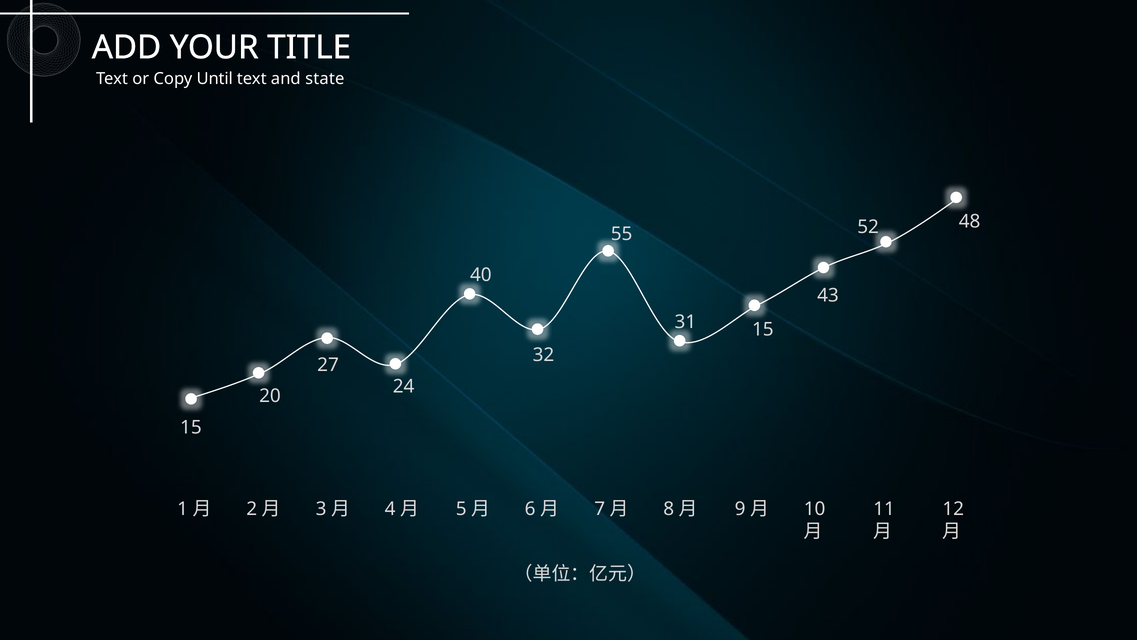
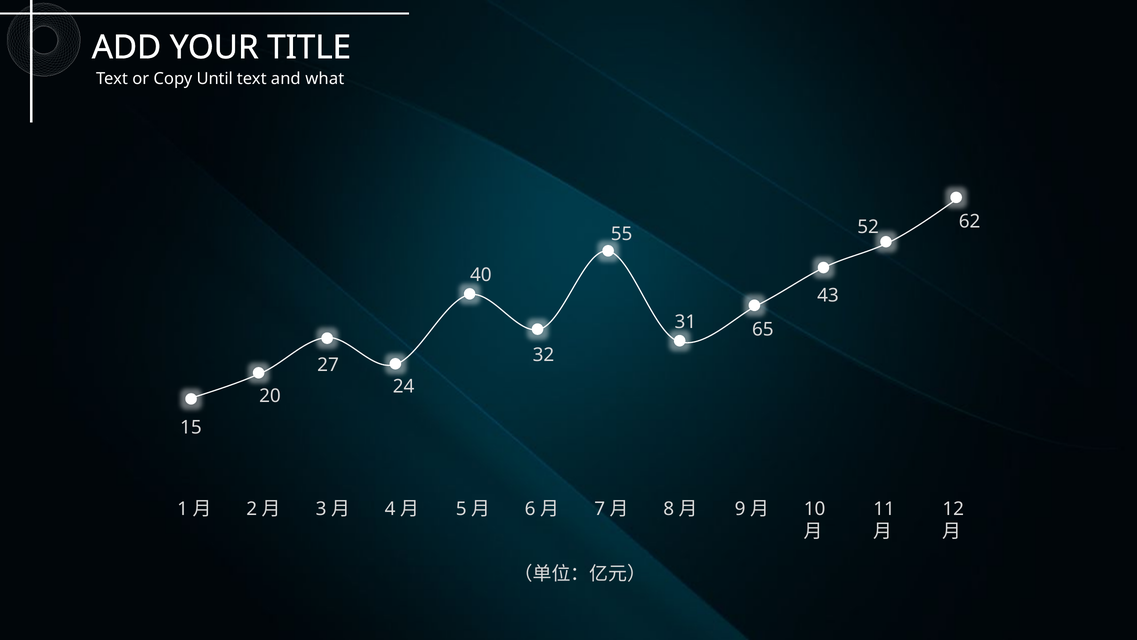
state: state -> what (325, 79)
48: 48 -> 62 (970, 221)
31 15: 15 -> 65 (763, 329)
